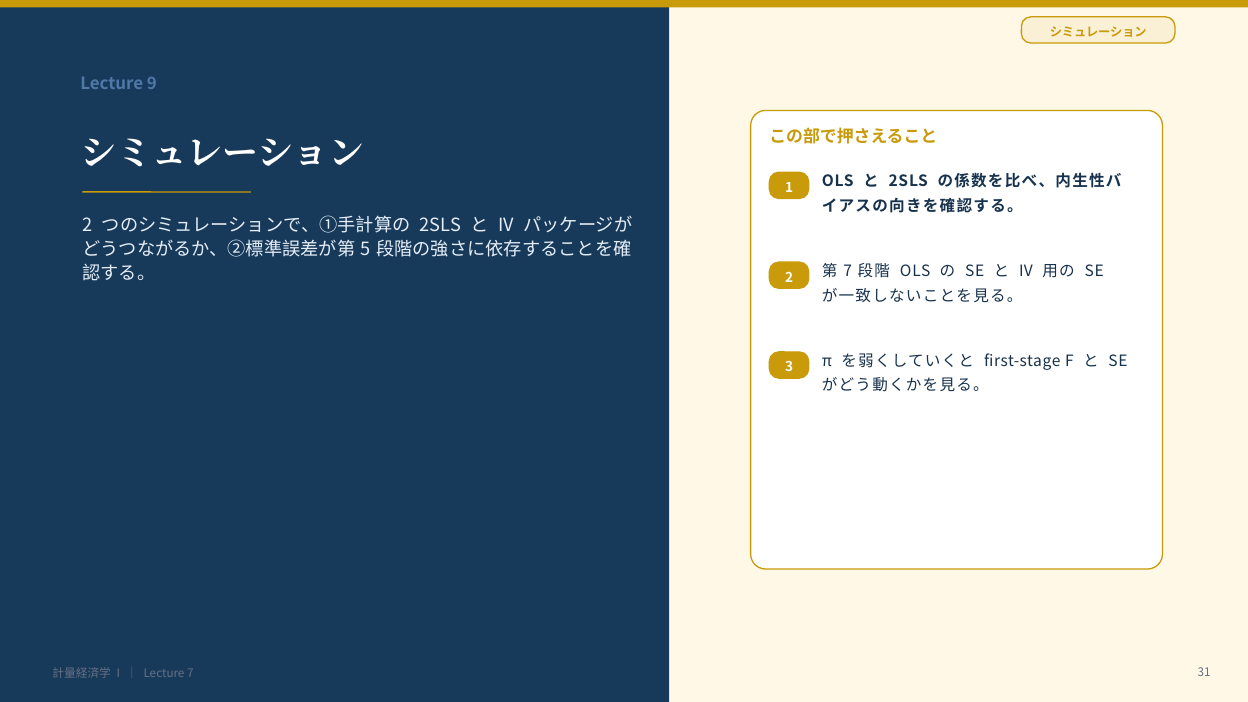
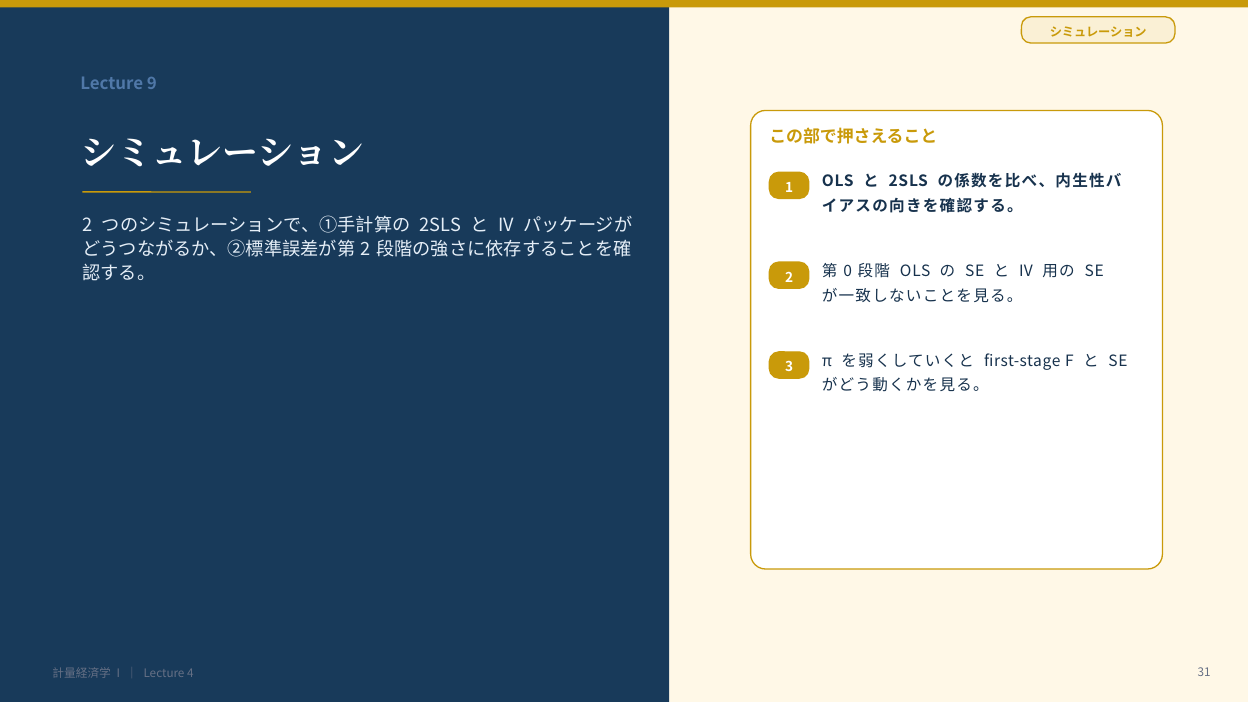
5: 5 -> 2 (366, 250)
7: 7 -> 0 (848, 272)
Lecture 7: 7 -> 4 (190, 674)
